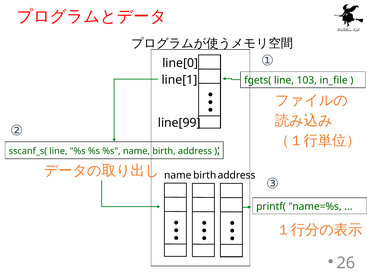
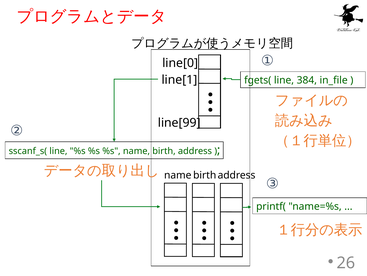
103: 103 -> 384 (307, 80)
